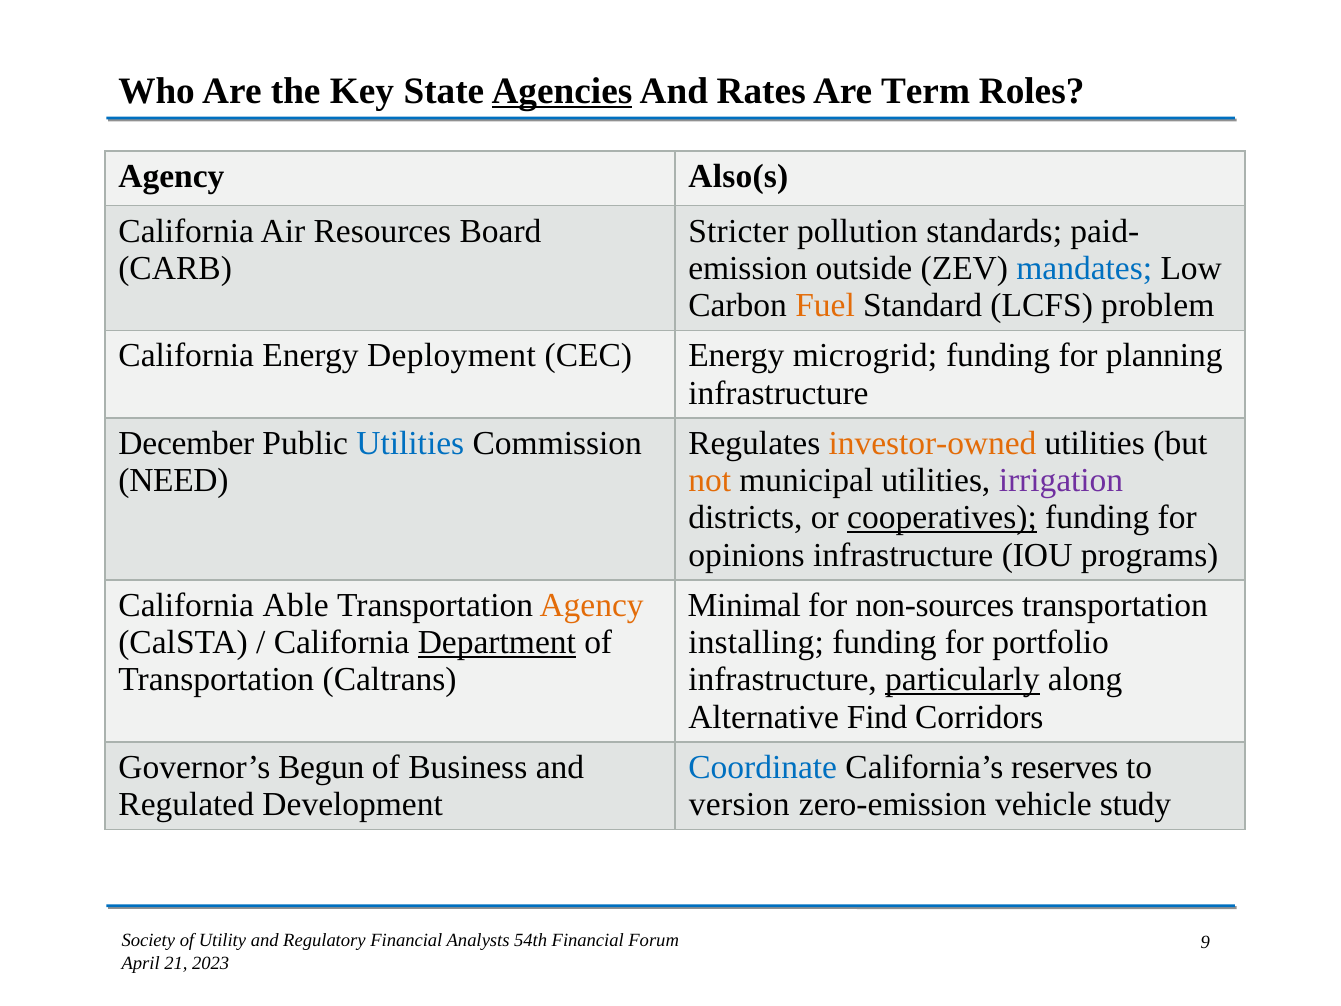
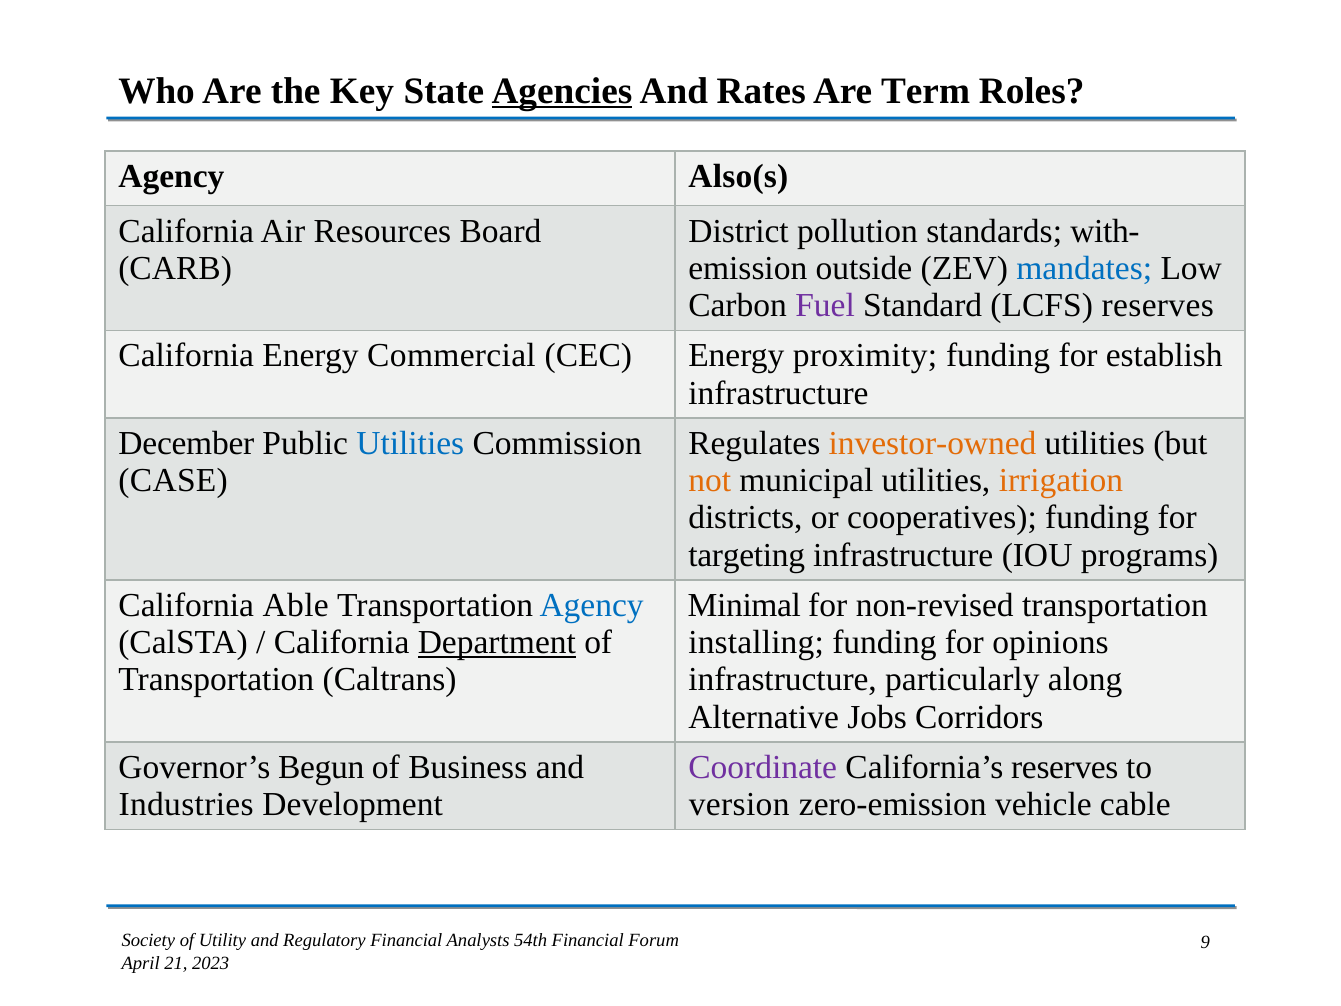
Stricter: Stricter -> District (739, 231)
paid-: paid- -> with- (1105, 231)
Fuel colour: orange -> purple (825, 305)
LCFS problem: problem -> reserves (1158, 305)
Deployment: Deployment -> Commercial (451, 356)
microgrid: microgrid -> proximity (865, 356)
planning: planning -> establish (1164, 356)
NEED: NEED -> CASE (173, 481)
irrigation colour: purple -> orange (1061, 481)
cooperatives underline: present -> none (942, 518)
opinions: opinions -> targeting (747, 555)
Agency colour: orange -> blue (592, 605)
non-sources: non-sources -> non-revised (935, 605)
portfolio: portfolio -> opinions (1051, 643)
particularly underline: present -> none (962, 680)
Find: Find -> Jobs (877, 717)
Coordinate colour: blue -> purple (763, 767)
Regulated: Regulated -> Industries (186, 804)
study: study -> cable (1135, 804)
